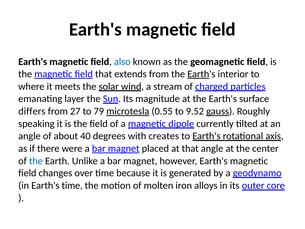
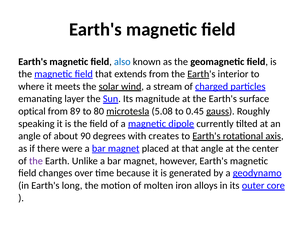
differs: differs -> optical (32, 111)
27: 27 -> 89 (75, 111)
79: 79 -> 80 (99, 111)
0.55: 0.55 -> 5.08 (162, 111)
9.52: 9.52 -> 0.45 (195, 111)
40: 40 -> 90 (85, 136)
the colour: blue -> purple (36, 161)
Earth's time: time -> long (72, 185)
